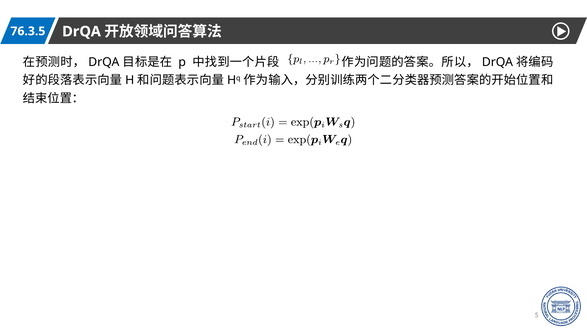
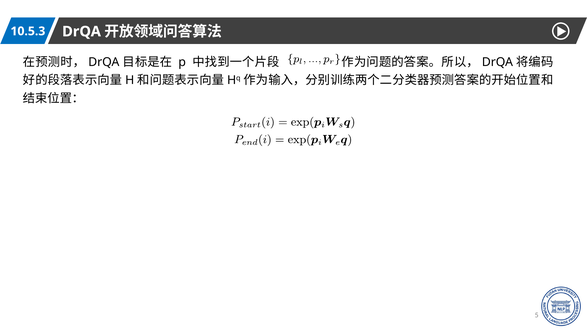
76.3.5: 76.3.5 -> 10.5.3 (28, 31)
